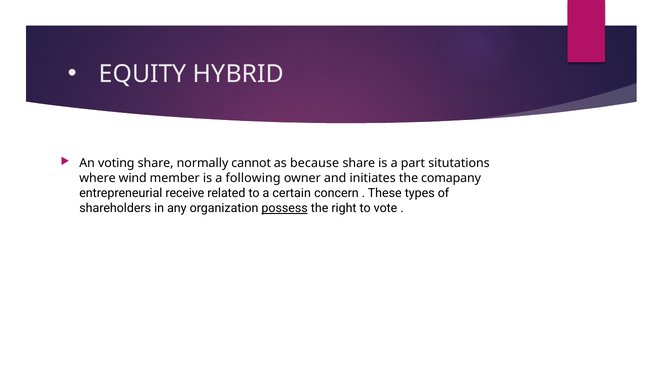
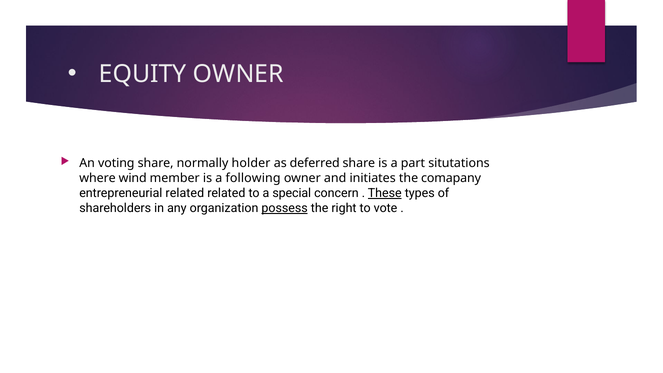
EQUITY HYBRID: HYBRID -> OWNER (238, 74)
cannot: cannot -> holder (251, 163)
because: because -> deferred (315, 163)
entrepreneurial receive: receive -> related (185, 193)
certain: certain -> special (292, 193)
These underline: none -> present (385, 193)
